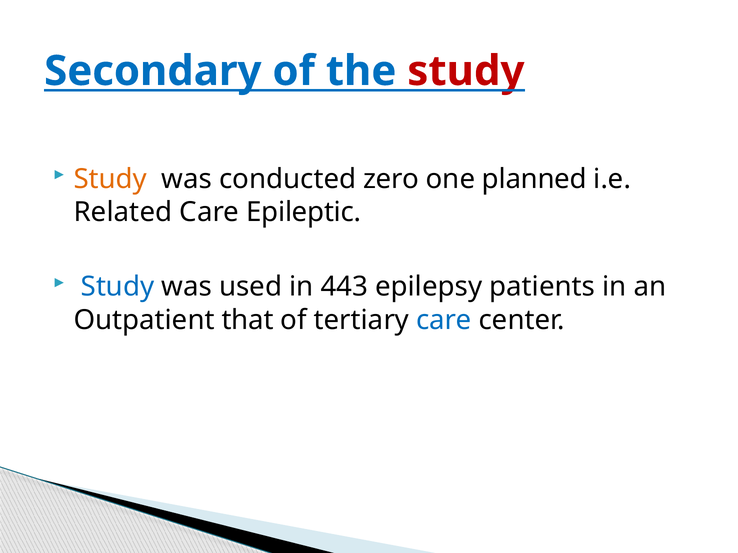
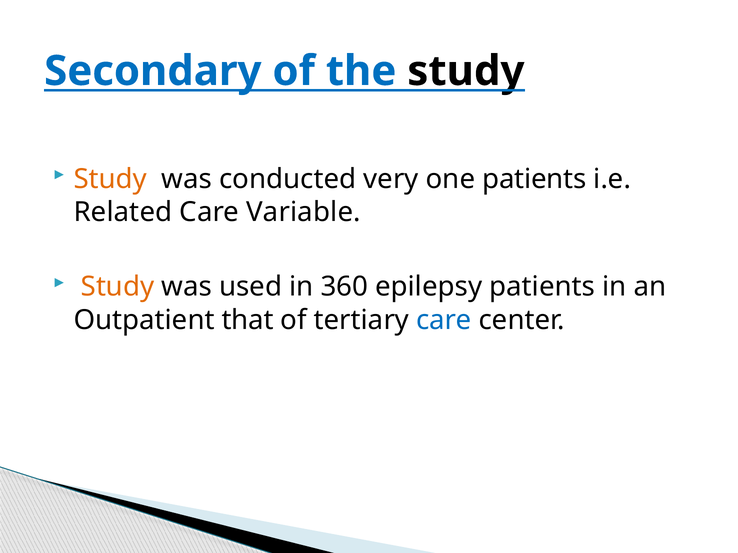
study colour: red -> black (466, 71)
zero: zero -> very (391, 179)
one planned: planned -> patients (534, 179)
Epileptic: Epileptic -> Variable (303, 212)
Study colour: blue -> orange (118, 287)
443: 443 -> 360 (344, 287)
